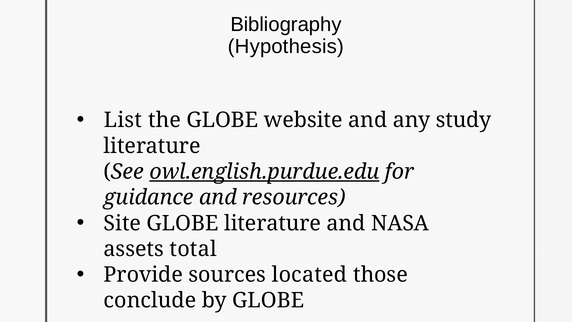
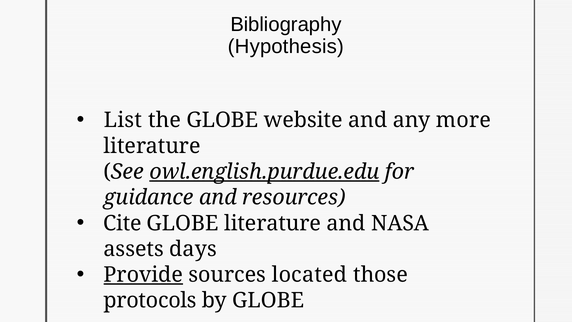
study: study -> more (463, 120)
Site: Site -> Cite (122, 223)
total: total -> days (193, 249)
Provide underline: none -> present (143, 275)
conclude: conclude -> protocols (150, 300)
